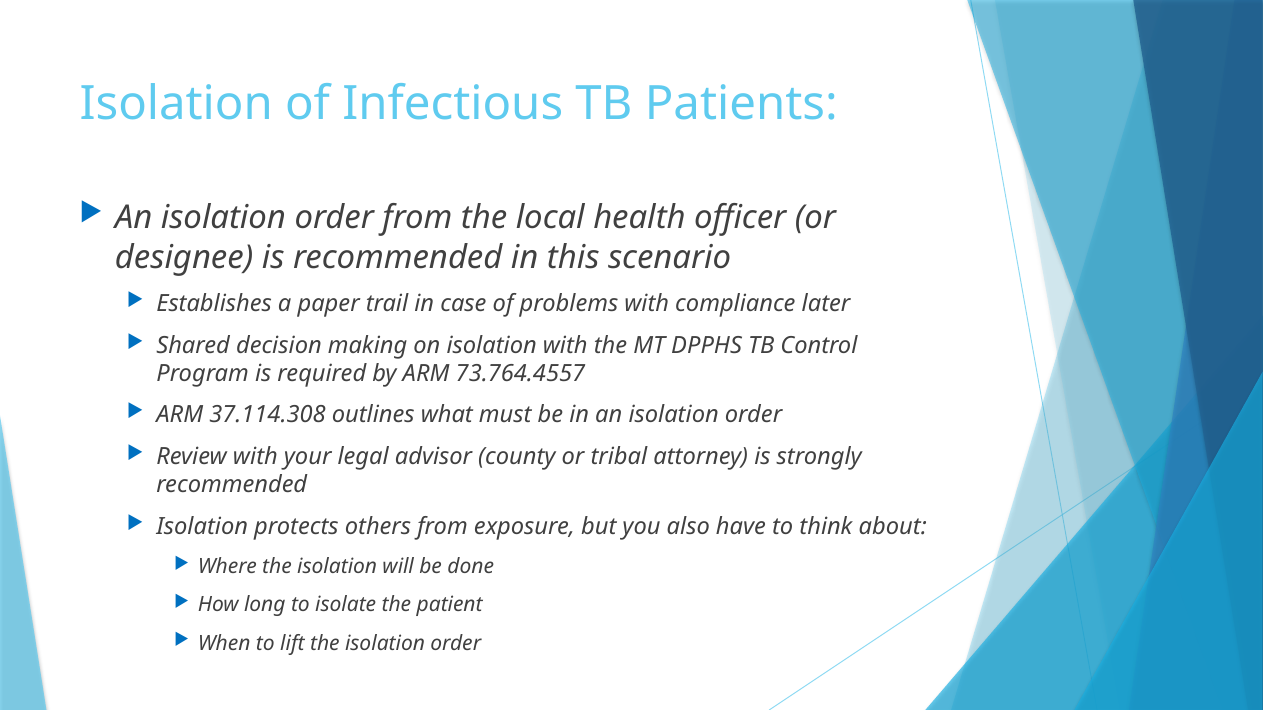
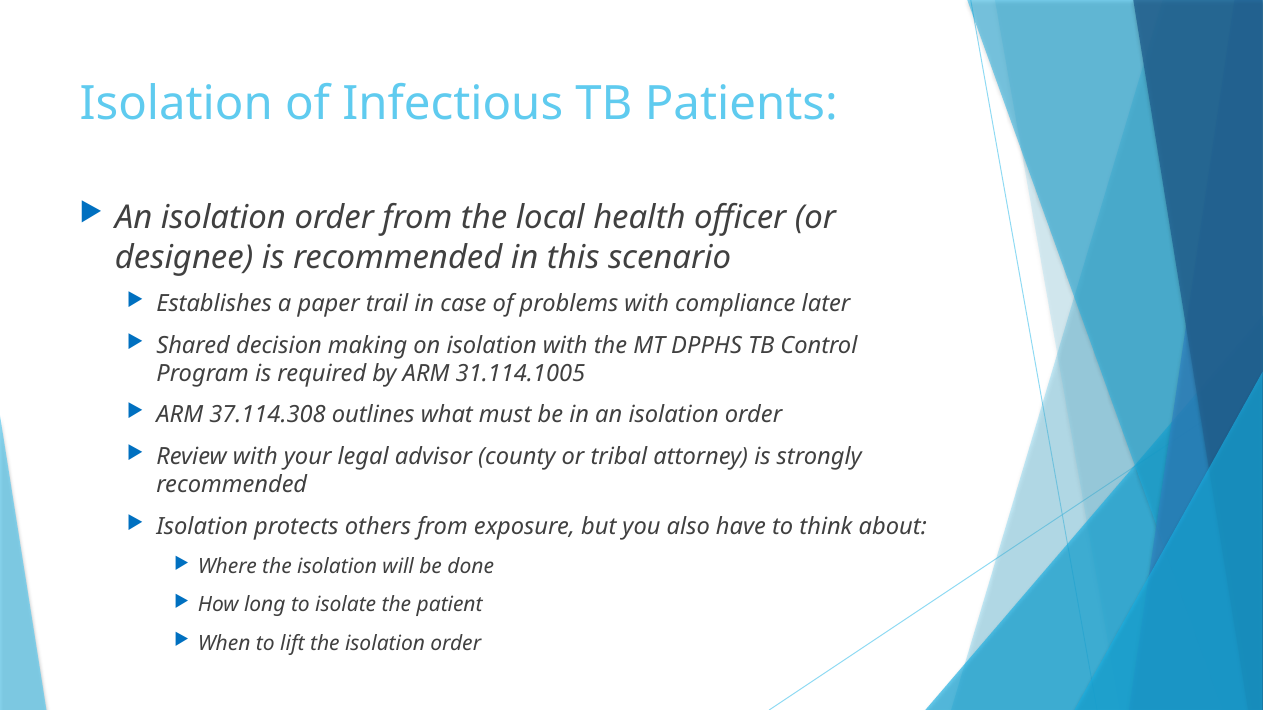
73.764.4557: 73.764.4557 -> 31.114.1005 (520, 374)
